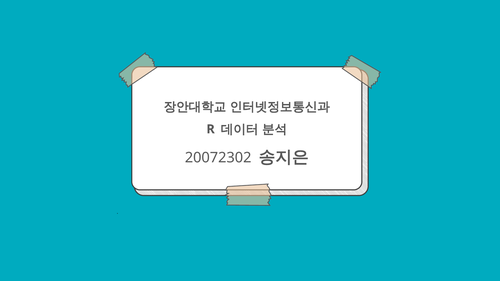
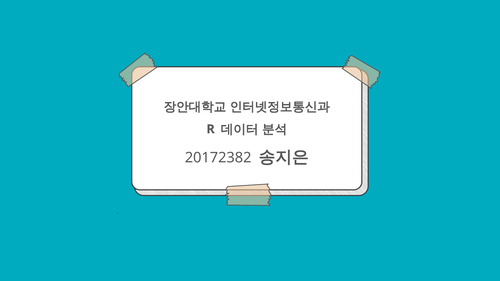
20072302: 20072302 -> 20172382 (218, 158)
